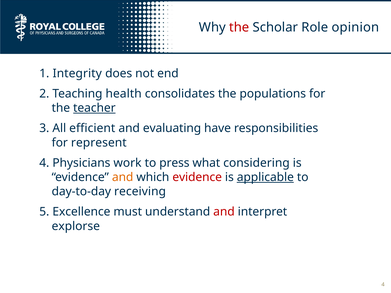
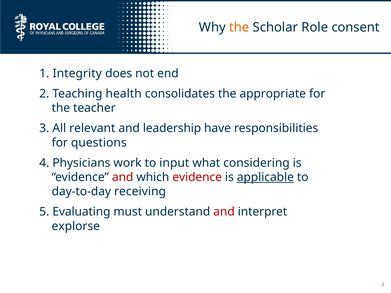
the colour: red -> orange (239, 27)
opinion: opinion -> consent (355, 27)
populations: populations -> appropriate (273, 94)
teacher underline: present -> none (94, 108)
efficient: efficient -> relevant (92, 128)
evaluating: evaluating -> leadership (172, 128)
represent: represent -> questions (99, 143)
press: press -> input (174, 163)
and colour: orange -> red (123, 177)
Excellence: Excellence -> Evaluating (81, 212)
